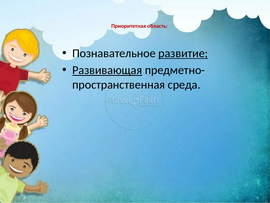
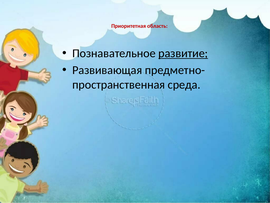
Развивающая underline: present -> none (107, 70)
